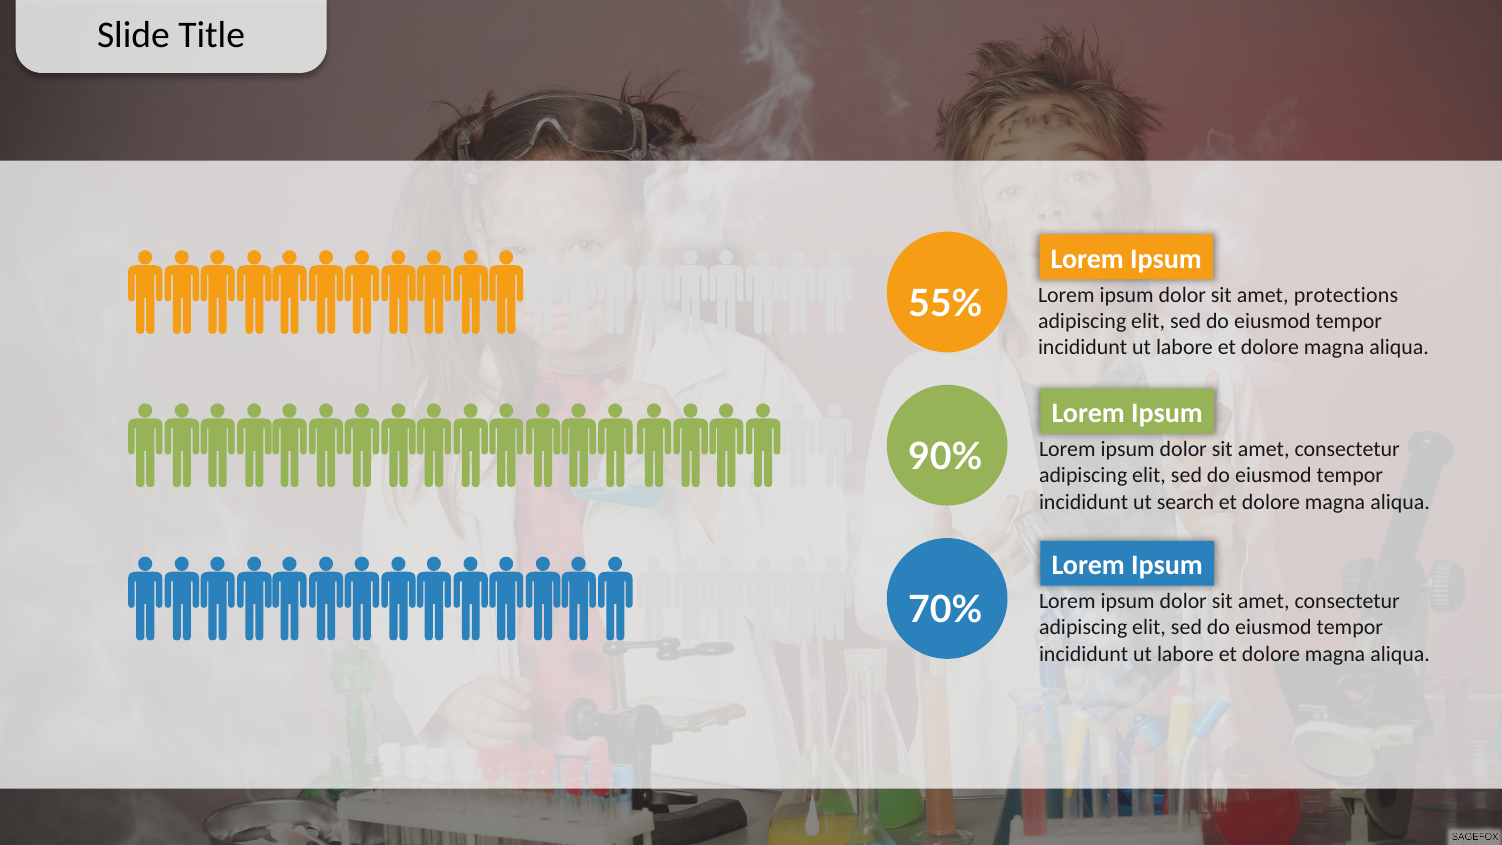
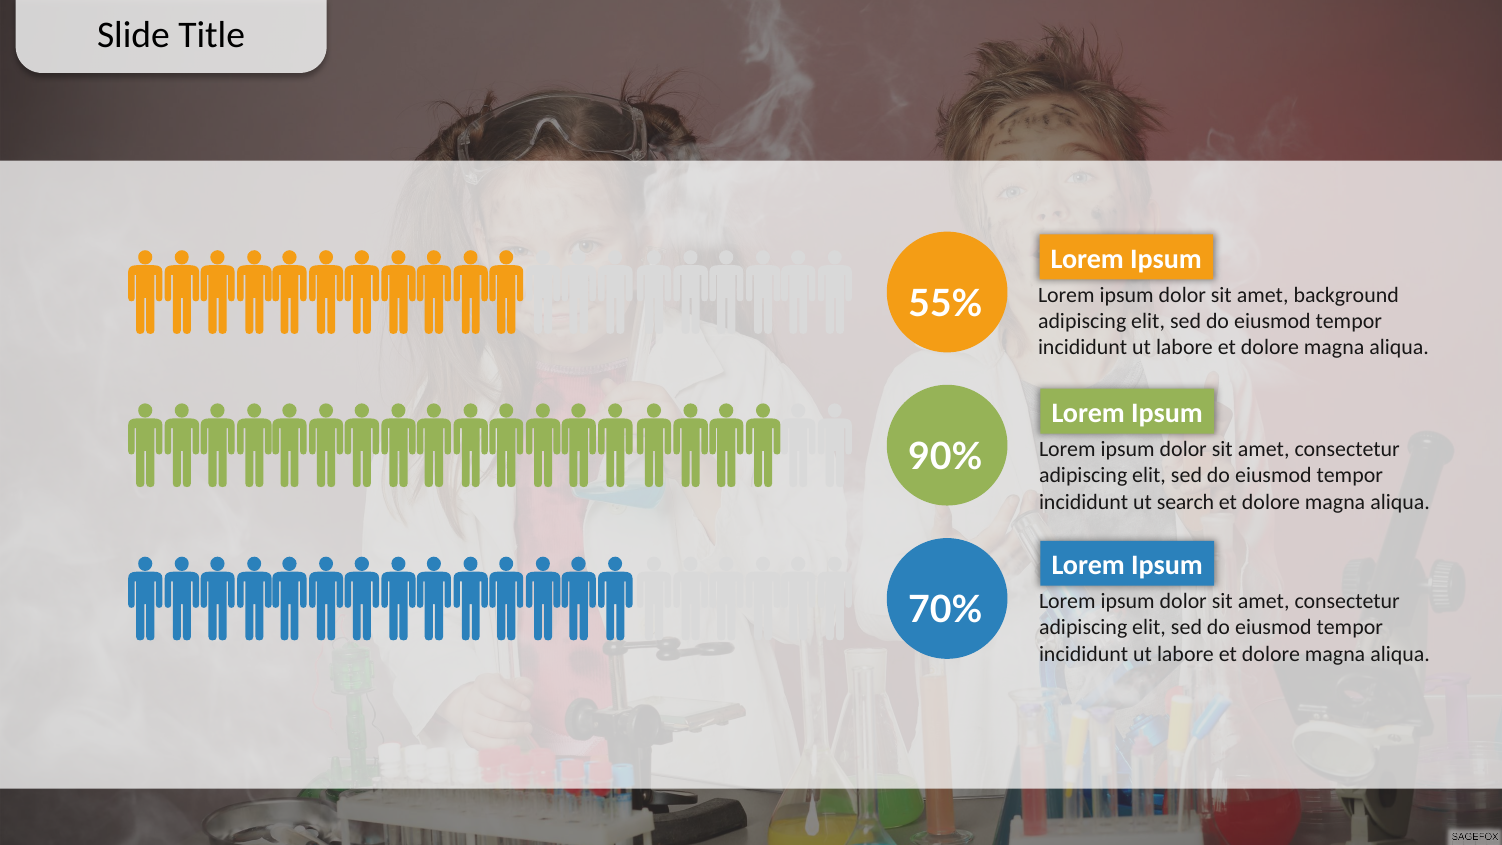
protections: protections -> background (1346, 295)
